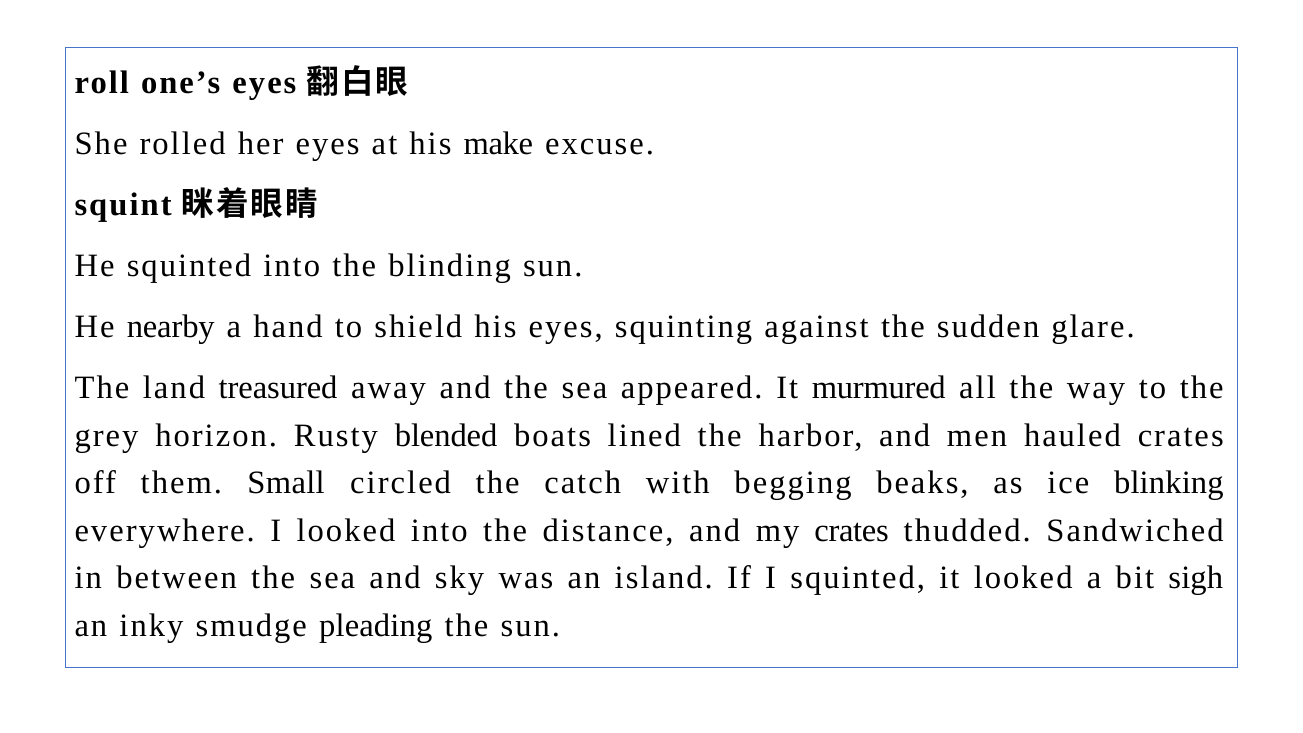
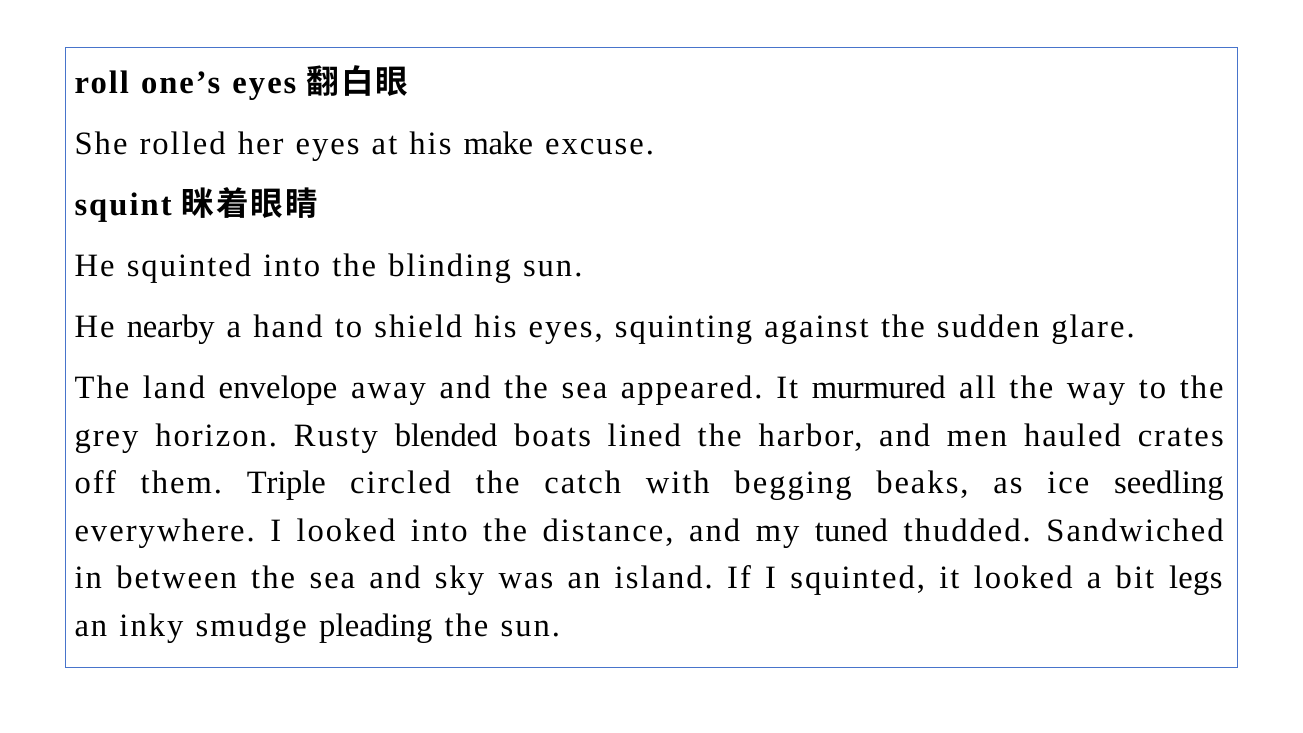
treasured: treasured -> envelope (278, 388)
Small: Small -> Triple (286, 483)
blinking: blinking -> seedling (1169, 483)
my crates: crates -> tuned (851, 531)
sigh: sigh -> legs (1196, 578)
